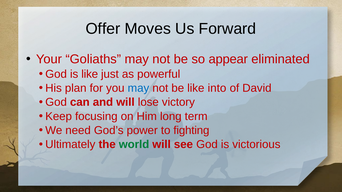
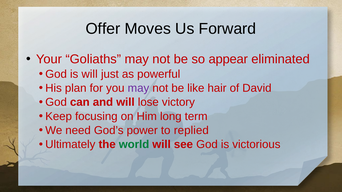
is like: like -> will (90, 74)
may colour: blue -> purple (138, 88)
into: into -> hair (217, 88)
fighting: fighting -> replied (191, 131)
